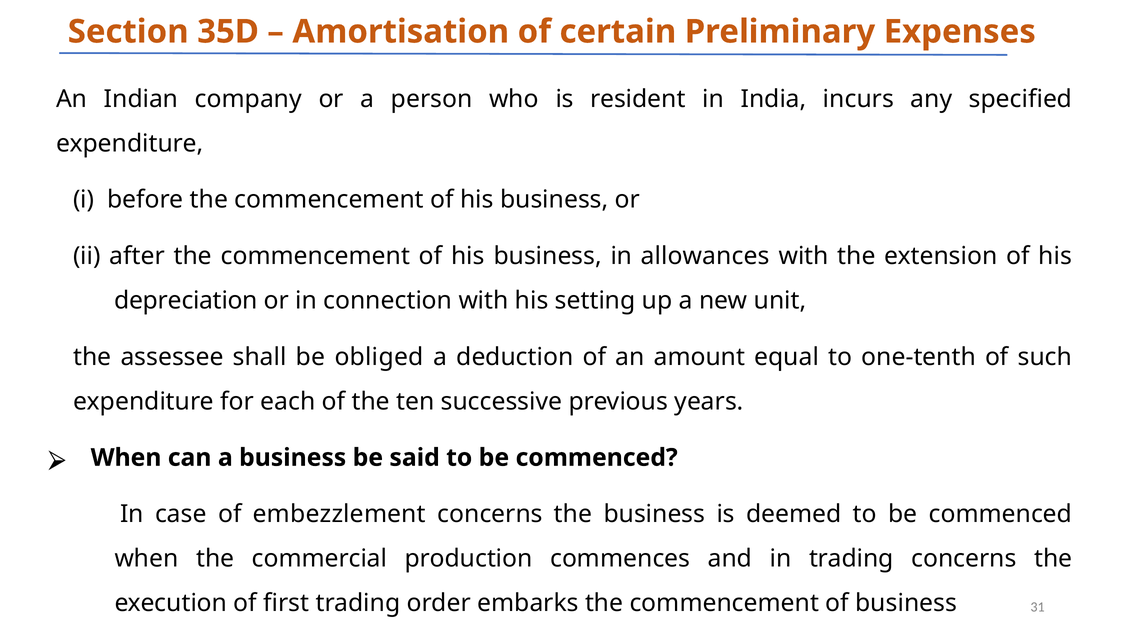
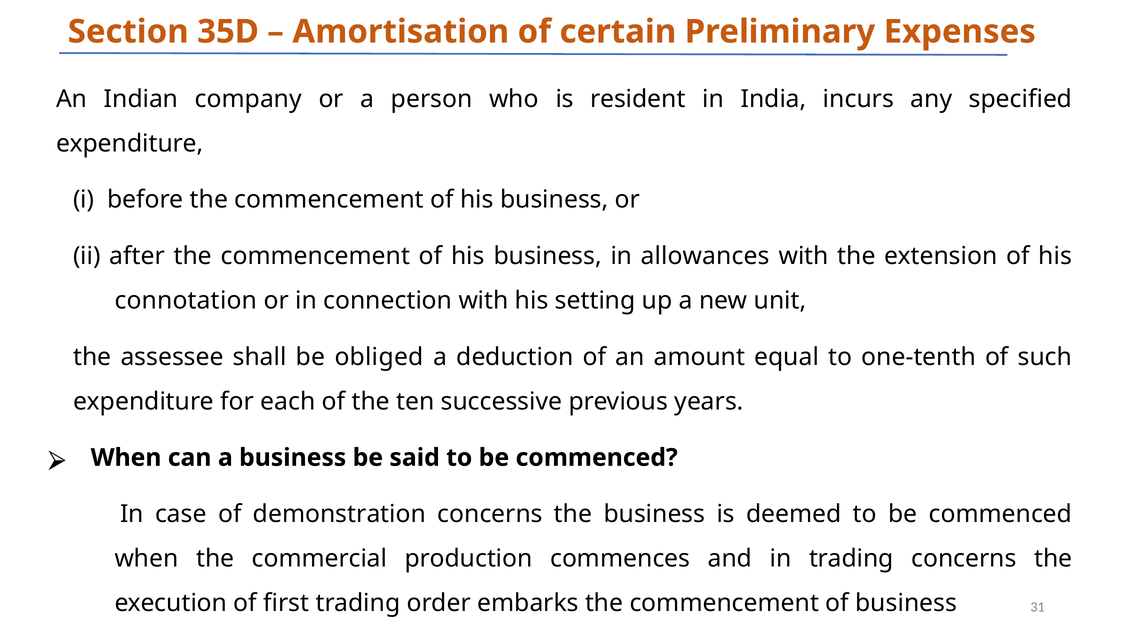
depreciation: depreciation -> connotation (186, 301)
embezzlement: embezzlement -> demonstration (339, 514)
